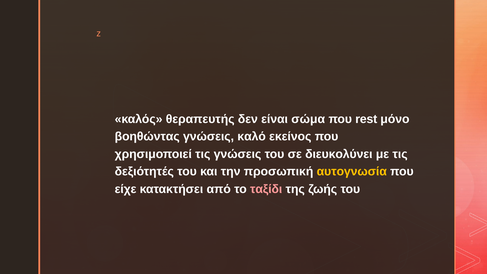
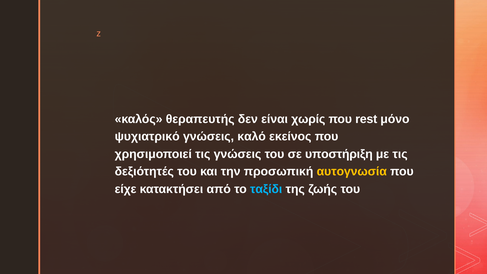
σώμα: σώμα -> χωρίς (308, 119)
βοηθώντας: βοηθώντας -> ψυχιατρικό (147, 136)
διευκολύνει: διευκολύνει -> υποστήριξη (339, 154)
ταξίδι colour: pink -> light blue (266, 189)
